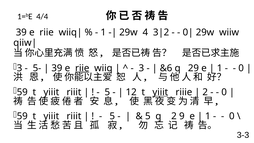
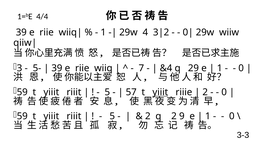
riie underline: present -> none (82, 68)
3: 3 -> 7 (141, 68)
&6: &6 -> &4 (166, 68)
12: 12 -> 57 (131, 92)
5: 5 -> 2 (148, 116)
